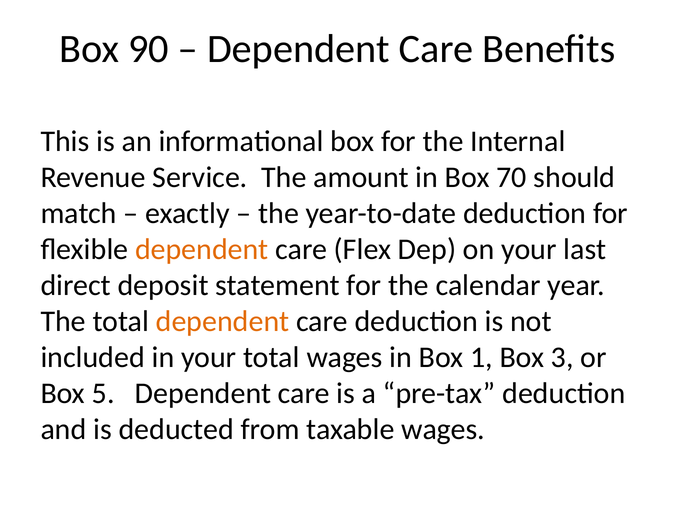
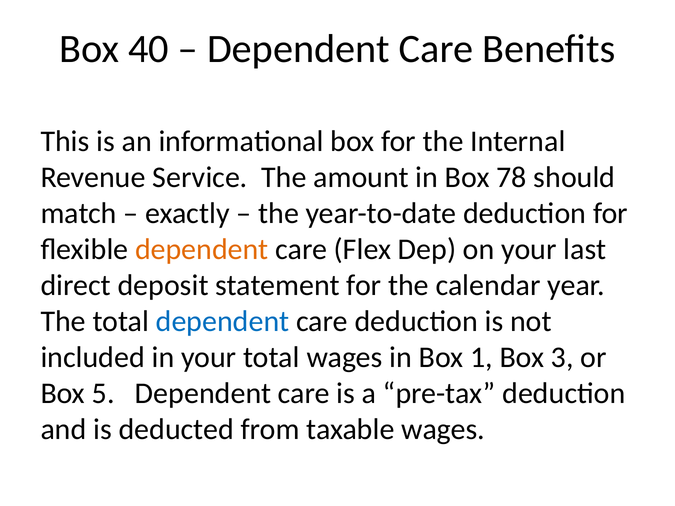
90: 90 -> 40 (148, 49)
70: 70 -> 78 (511, 178)
dependent colour: orange -> blue (223, 322)
